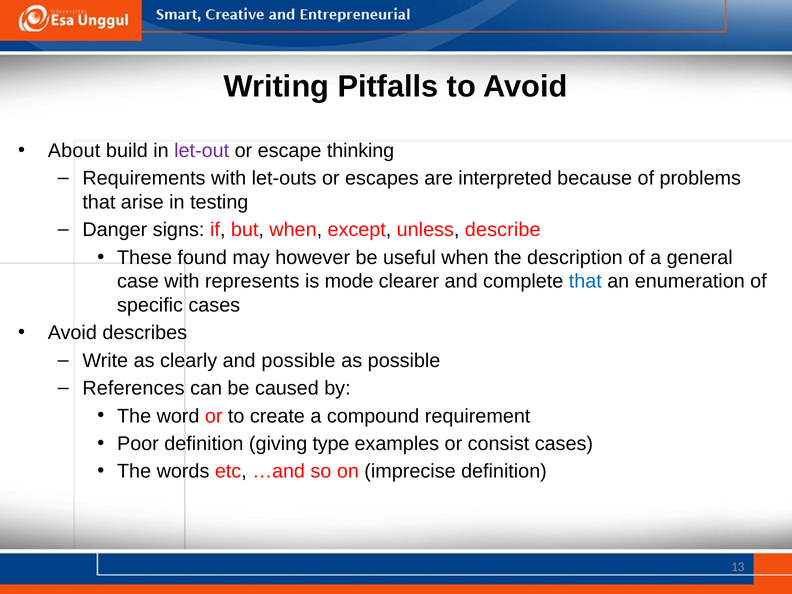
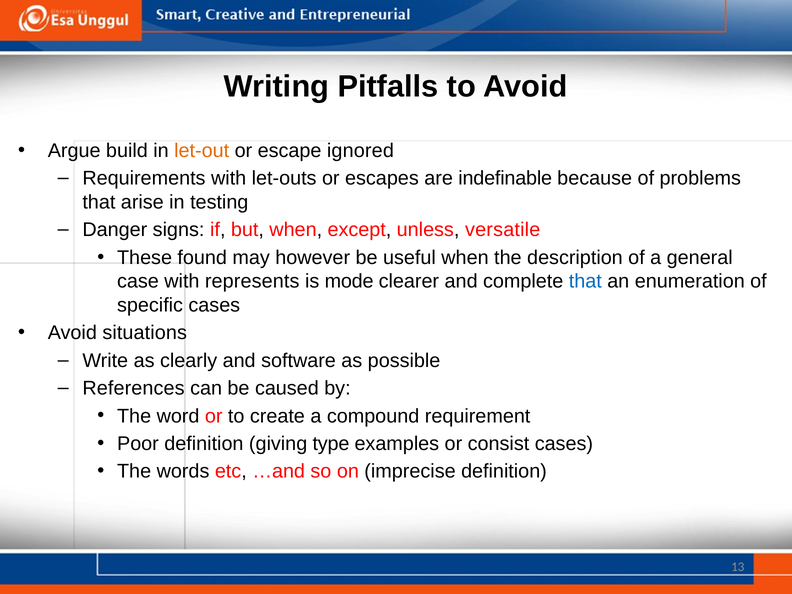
About: About -> Argue (74, 151)
let-out colour: purple -> orange (202, 151)
thinking: thinking -> ignored (360, 151)
interpreted: interpreted -> indefinable (505, 178)
describe: describe -> versatile (503, 230)
describes: describes -> situations (145, 333)
and possible: possible -> software (299, 361)
